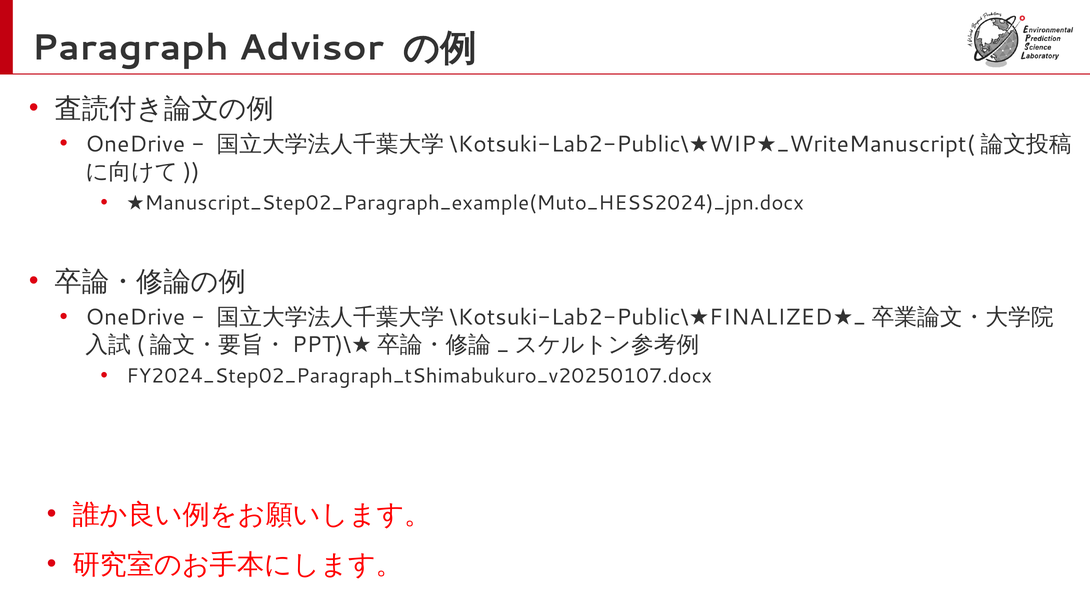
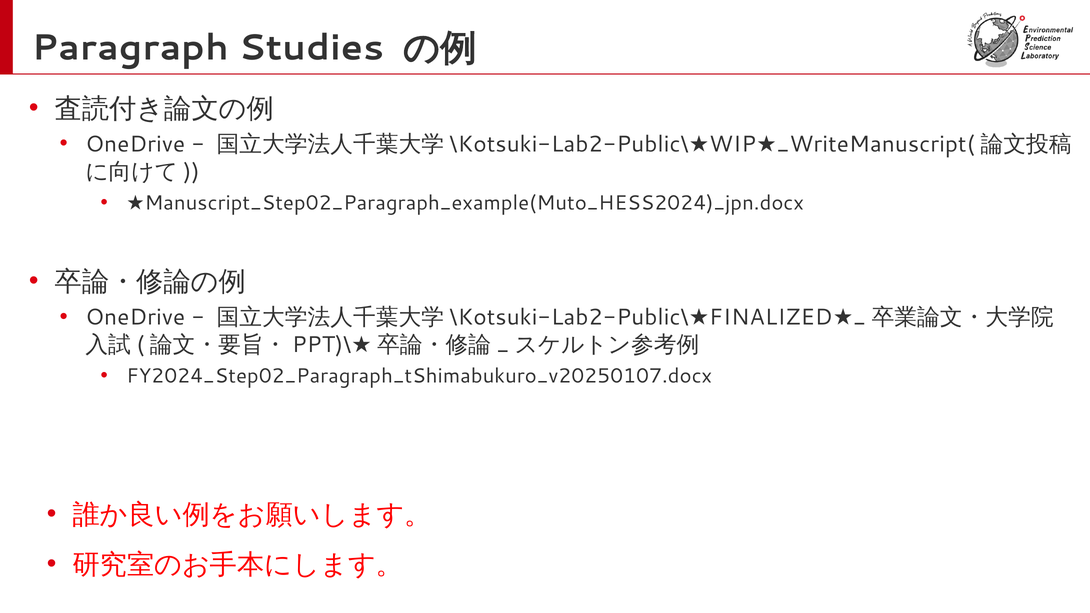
Advisor: Advisor -> Studies (311, 48)
